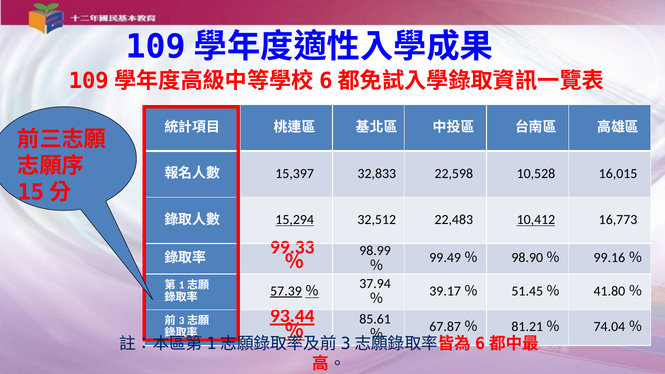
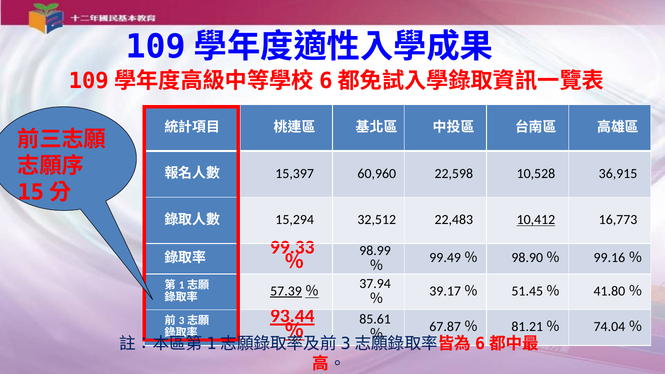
32,833: 32,833 -> 60,960 (377, 173)
16,015: 16,015 -> 36,915 (618, 173)
15,294 underline: present -> none (295, 220)
